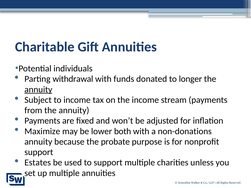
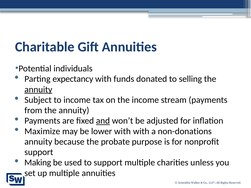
withdrawal: withdrawal -> expectancy (73, 79)
longer: longer -> selling (190, 79)
and underline: none -> present (103, 121)
lower both: both -> with (122, 131)
Estates: Estates -> Making (38, 163)
